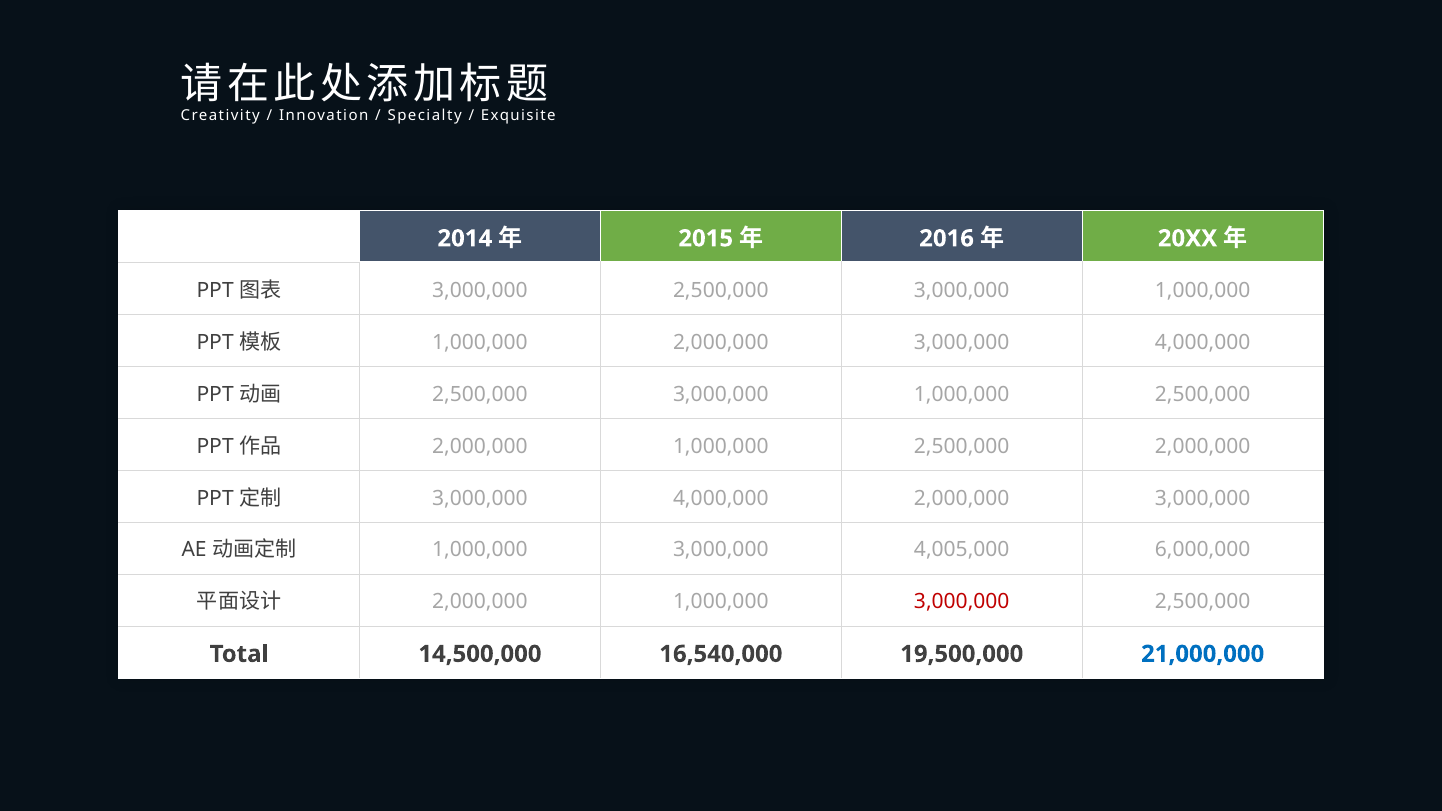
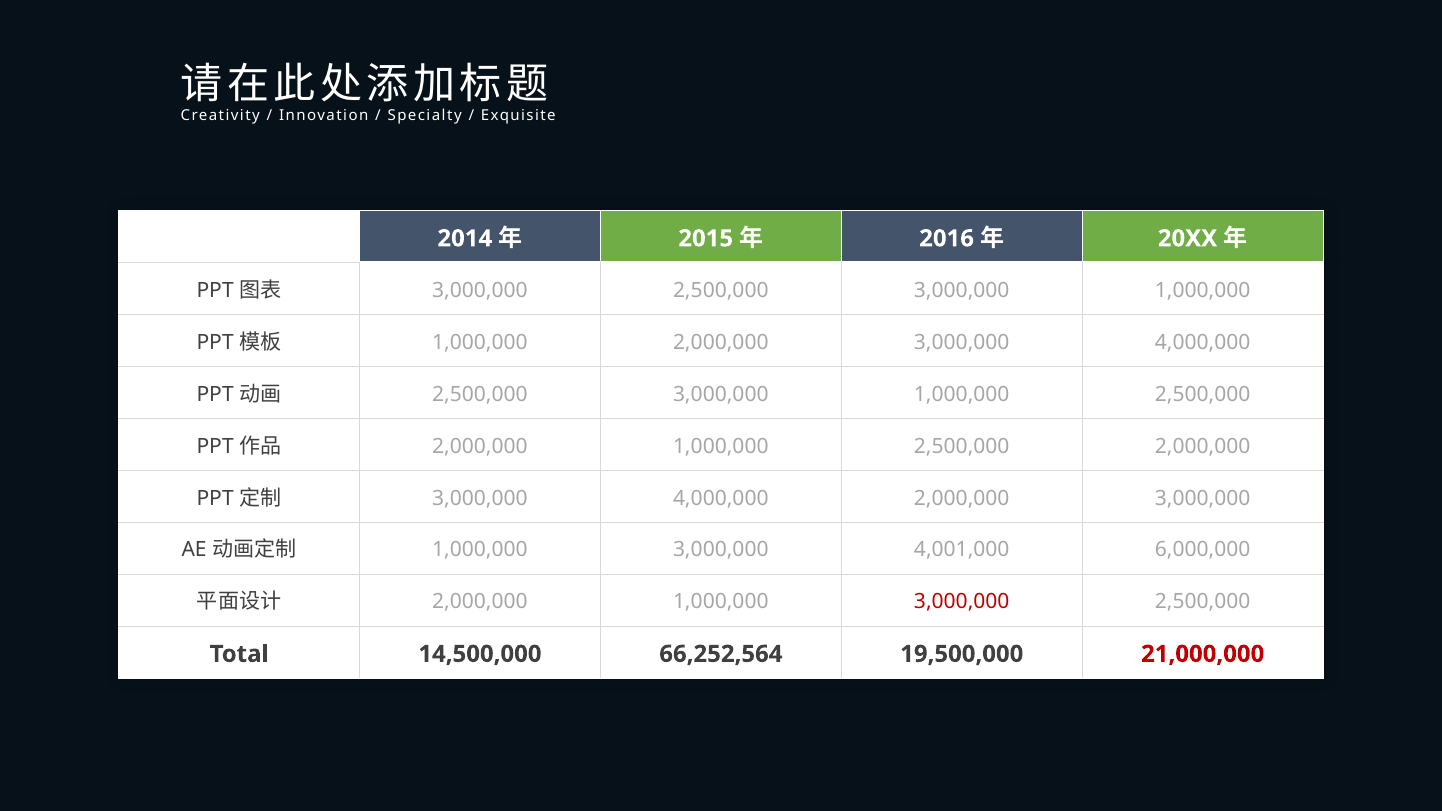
4,005,000: 4,005,000 -> 4,001,000 (962, 550)
16,540,000: 16,540,000 -> 66,252,564 (721, 654)
21,000,000 colour: blue -> red (1203, 654)
